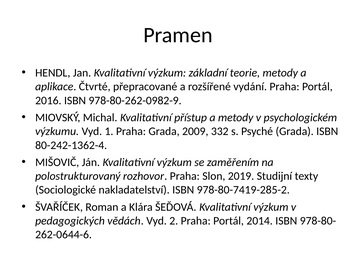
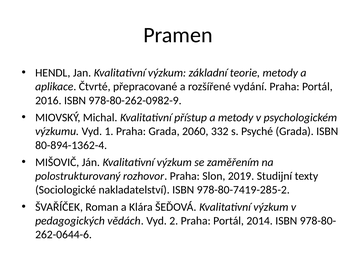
2009: 2009 -> 2060 (195, 131)
80-242-1362-4: 80-242-1362-4 -> 80-894-1362-4 (71, 145)
